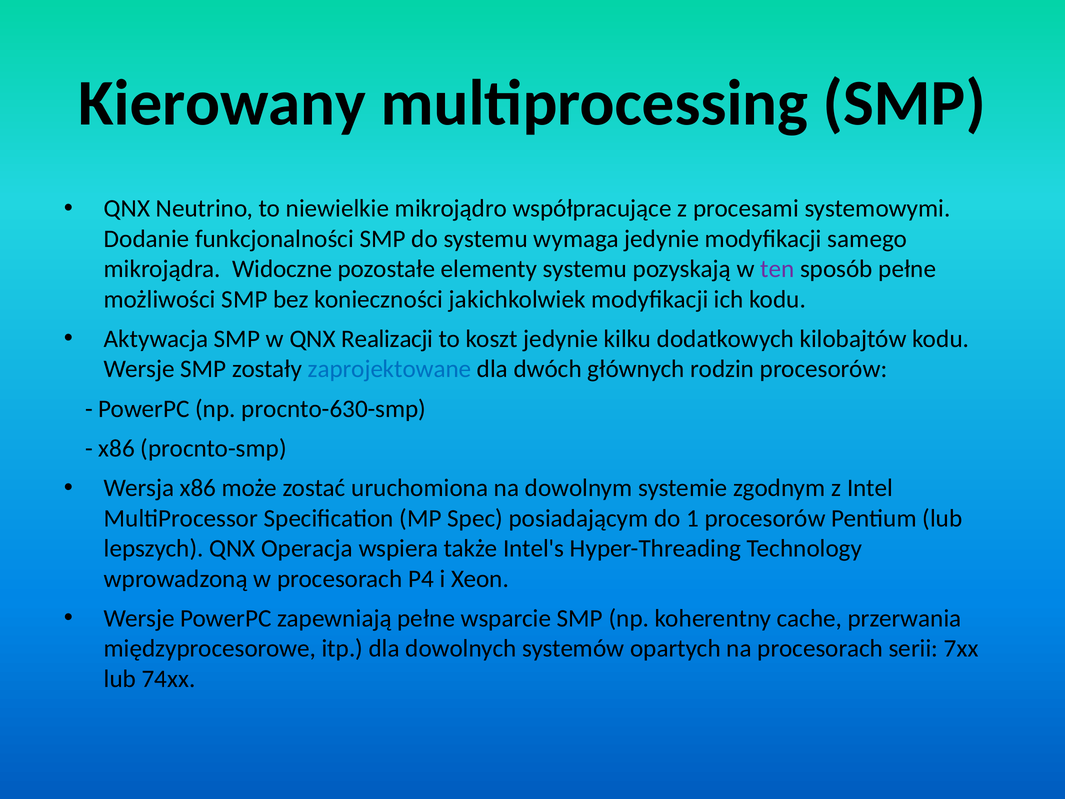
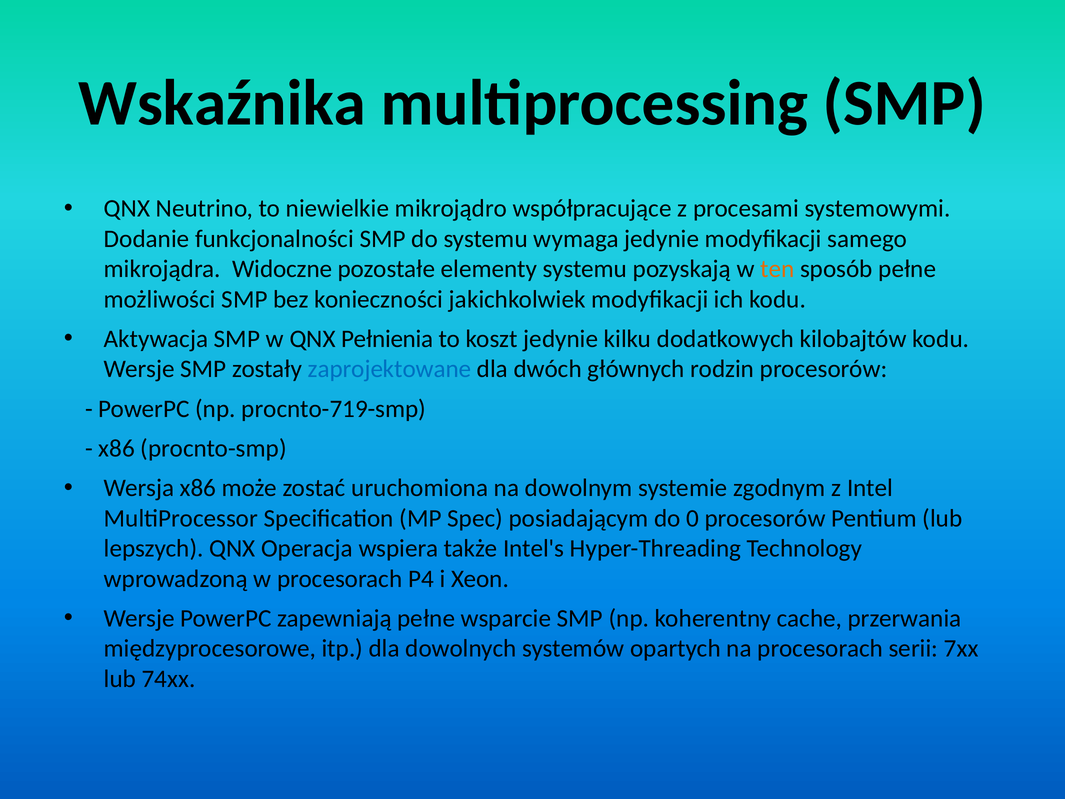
Kierowany: Kierowany -> Wskaźnika (222, 103)
ten colour: purple -> orange (777, 269)
Realizacji: Realizacji -> Pełnienia (387, 339)
procnto-630-smp: procnto-630-smp -> procnto-719-smp (334, 409)
1: 1 -> 0 (693, 518)
